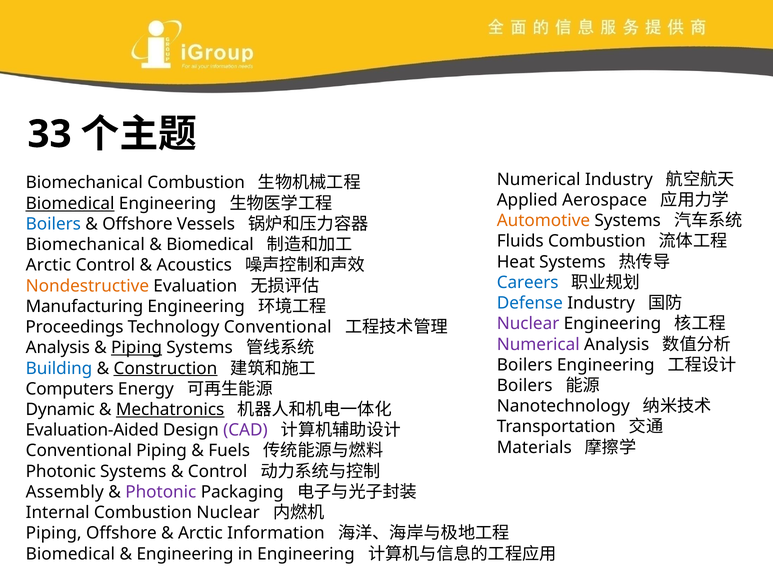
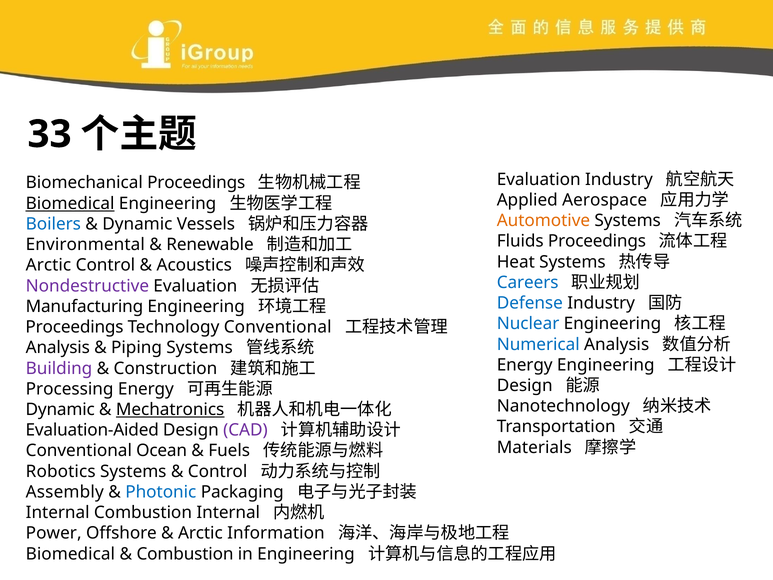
Numerical: Numerical -> Evaluation (539, 179)
Biomechanical Combustion: Combustion -> Proceedings (196, 183)
Offshore: Offshore -> Dynamic (137, 224)
Fluids Combustion: Combustion -> Proceedings (597, 241)
Biomechanical: Biomechanical -> Environmental (85, 245)
Biomedical: Biomedical -> Renewable (210, 245)
Nondestructive colour: orange -> purple (87, 286)
Nuclear colour: purple -> blue (528, 324)
Numerical colour: purple -> blue (538, 344)
Piping underline: present -> none (137, 348)
Boilers: Boilers -> Energy (525, 365)
Building colour: blue -> purple (59, 368)
Construction underline: present -> none (165, 368)
Boilers: Boilers -> Design (525, 385)
Computers: Computers -> Processing (70, 389)
Conventional Piping: Piping -> Ocean (162, 451)
Photonic: Photonic -> Robotics (61, 471)
Photonic colour: purple -> blue (161, 492)
Combustion Nuclear: Nuclear -> Internal (228, 512)
Piping: Piping -> Power (54, 533)
Engineering: Engineering -> Combustion (185, 554)
